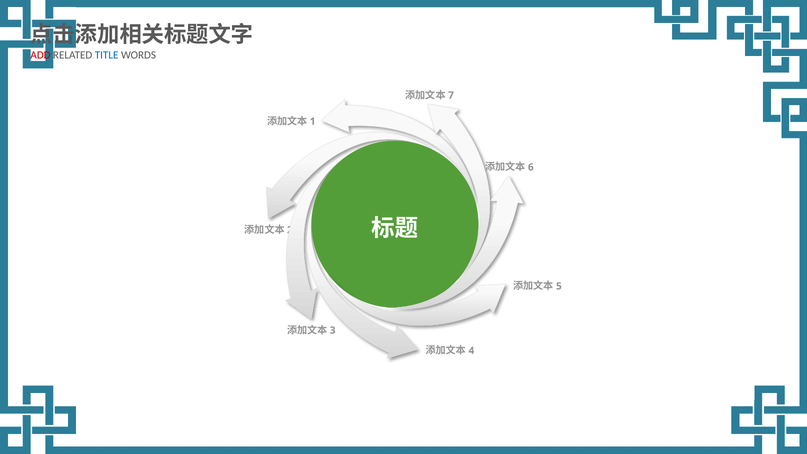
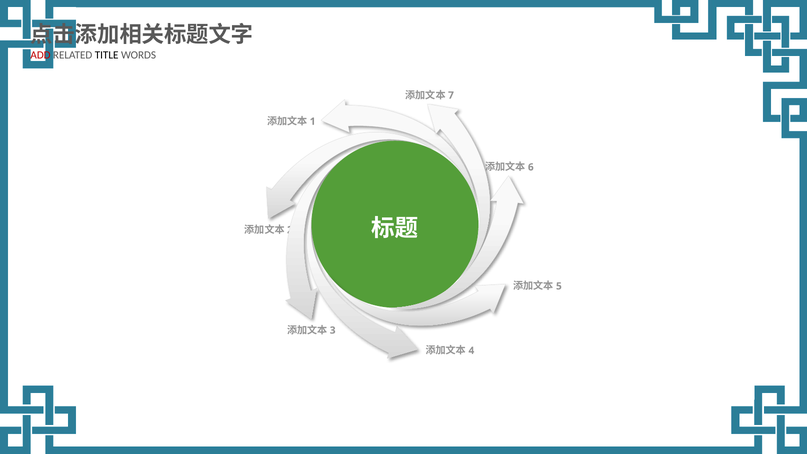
TITLE colour: blue -> black (107, 55)
